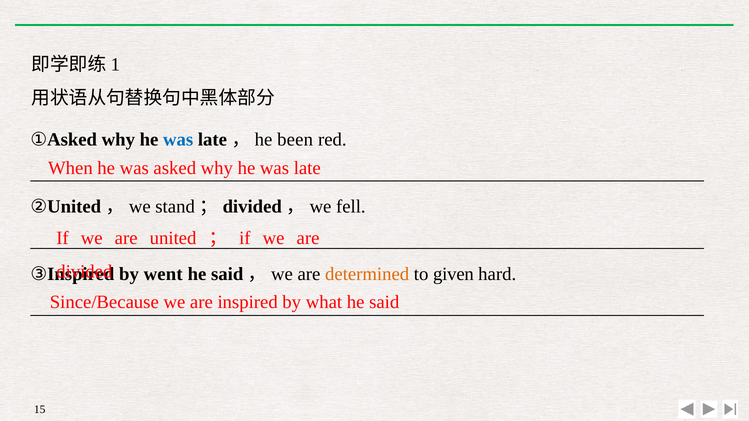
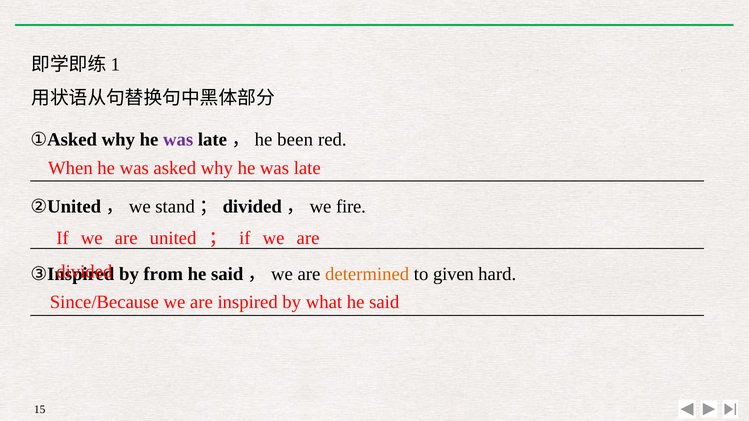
was colour: blue -> purple (178, 139)
fell: fell -> fire (351, 207)
went: went -> from (163, 274)
